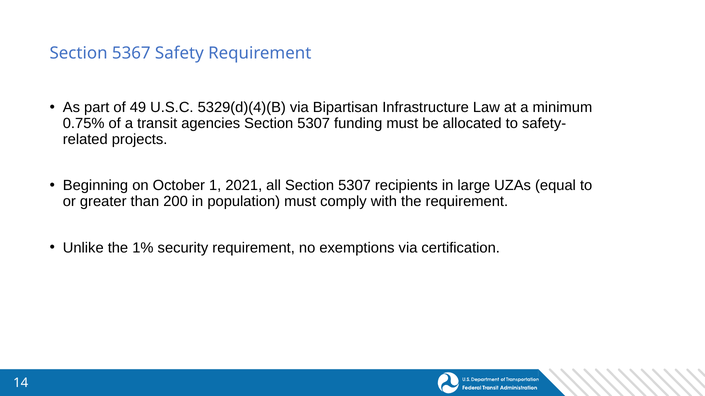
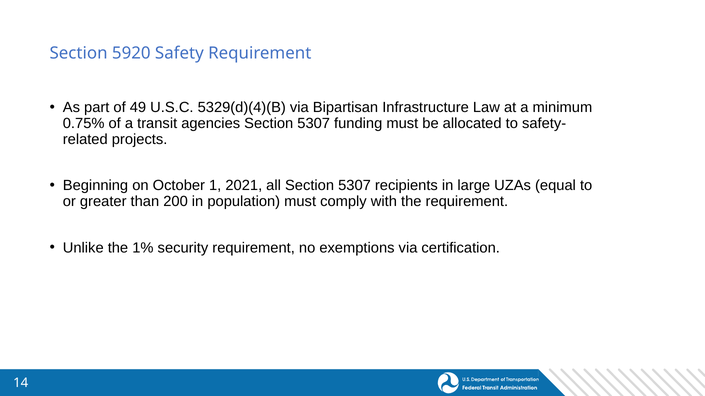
5367: 5367 -> 5920 (131, 53)
